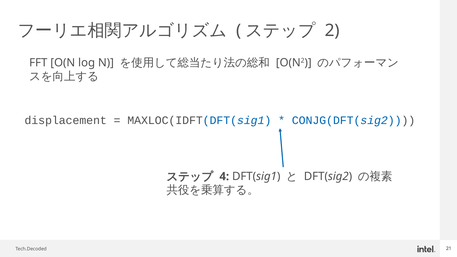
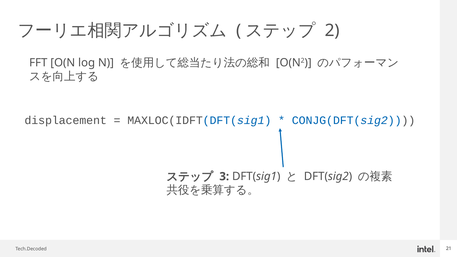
4: 4 -> 3 (224, 177)
